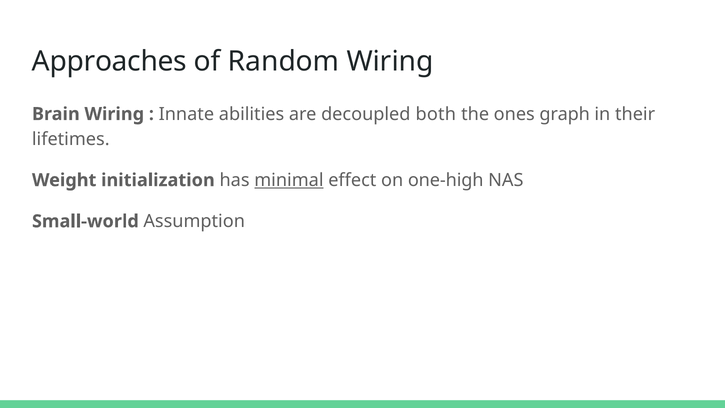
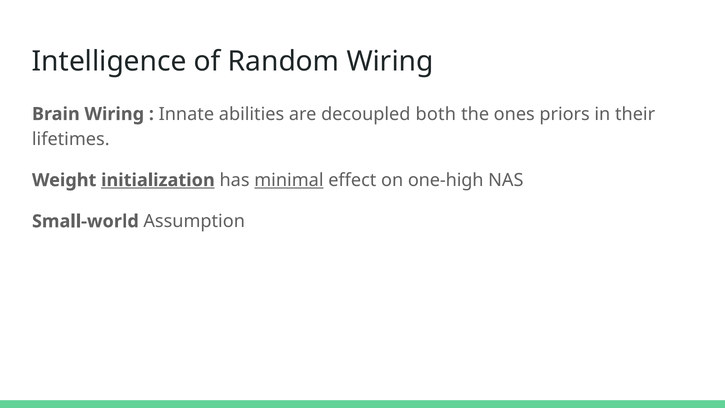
Approaches: Approaches -> Intelligence (109, 61)
graph: graph -> priors (565, 114)
initialization underline: none -> present (158, 180)
